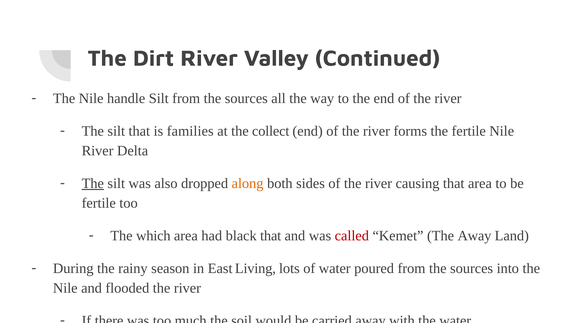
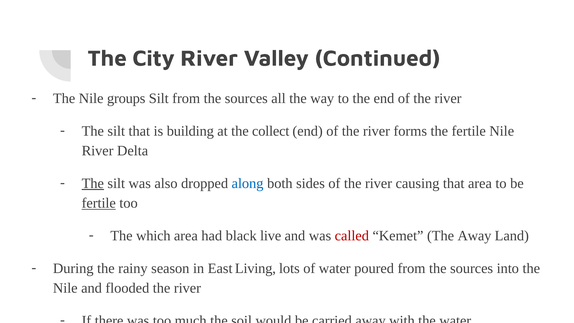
Dirt: Dirt -> City (154, 58)
handle: handle -> groups (126, 98)
families: families -> building (190, 131)
along colour: orange -> blue (248, 183)
fertile underline: none -> present (99, 203)
black that: that -> live (271, 236)
